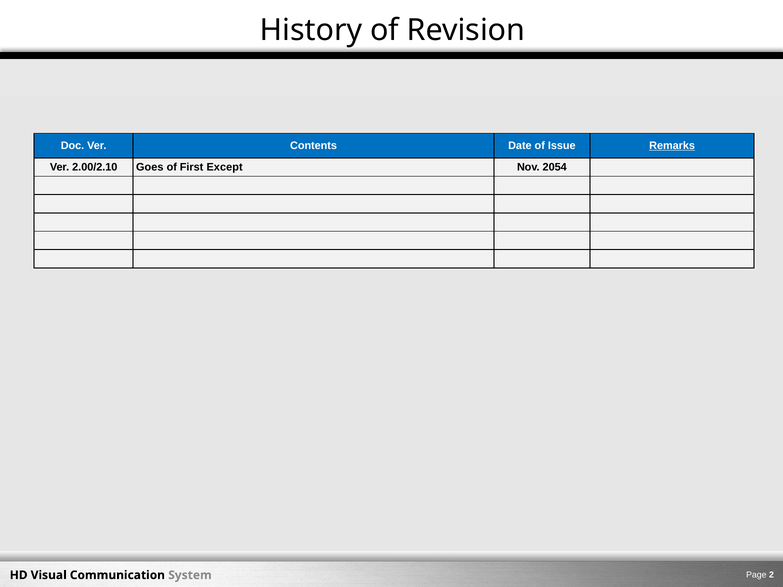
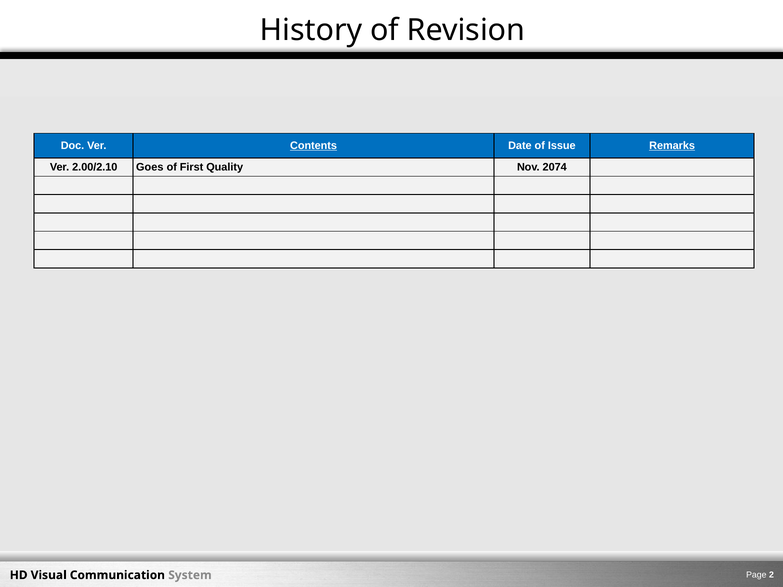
Contents underline: none -> present (314, 146)
Except: Except -> Quality (225, 167)
2054: 2054 -> 2074 (555, 167)
